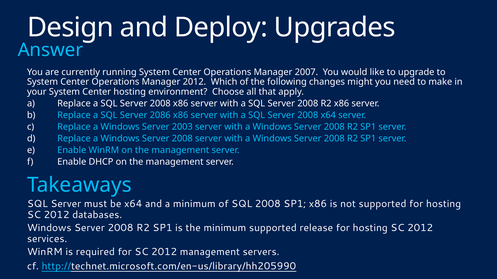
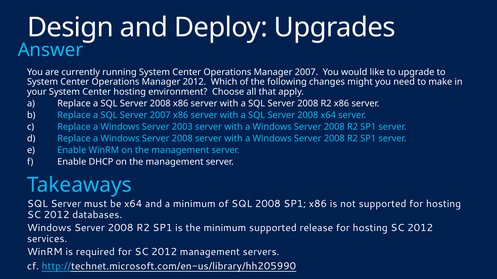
Server 2086: 2086 -> 2007 (160, 115)
